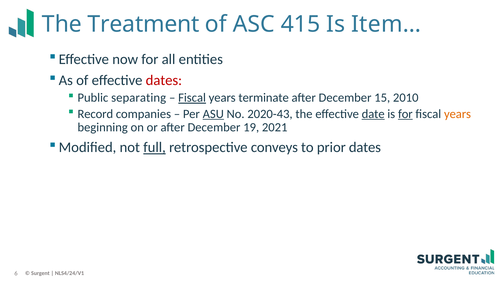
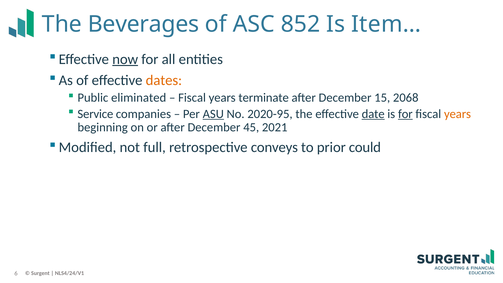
Treatment: Treatment -> Beverages (144, 24)
415: 415 -> 852 (301, 24)
now underline: none -> present (125, 59)
dates colour: red -> orange (164, 80)
separating: separating -> eliminated (139, 98)
Fiscal underline: present -> none (192, 98)
2010: 2010 -> 2068 (406, 98)
Record: Record -> Service (95, 114)
2020-43: 2020-43 -> 2020-95 (270, 114)
19: 19 -> 45 (251, 127)
full underline: present -> none (155, 147)
prior dates: dates -> could (365, 147)
